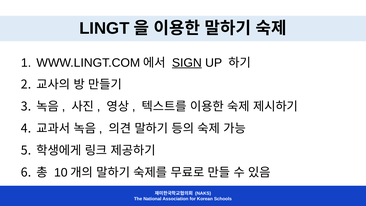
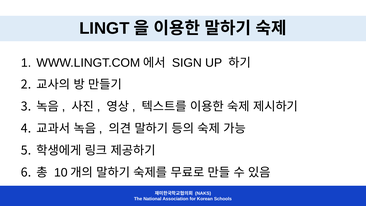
SIGN underline: present -> none (187, 63)
